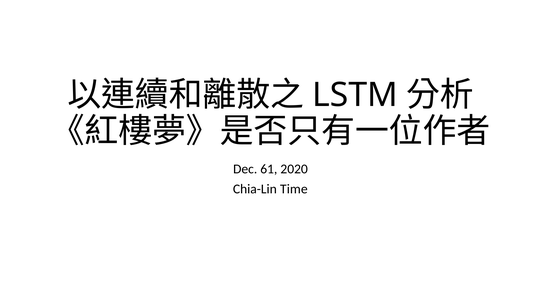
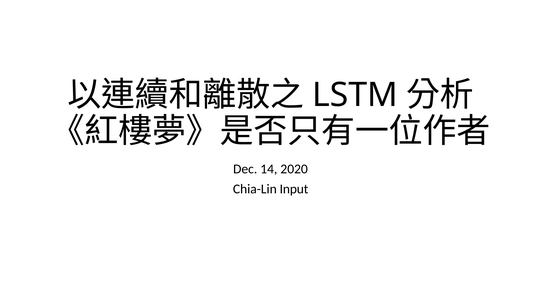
61: 61 -> 14 (269, 169)
Time: Time -> Input (294, 189)
